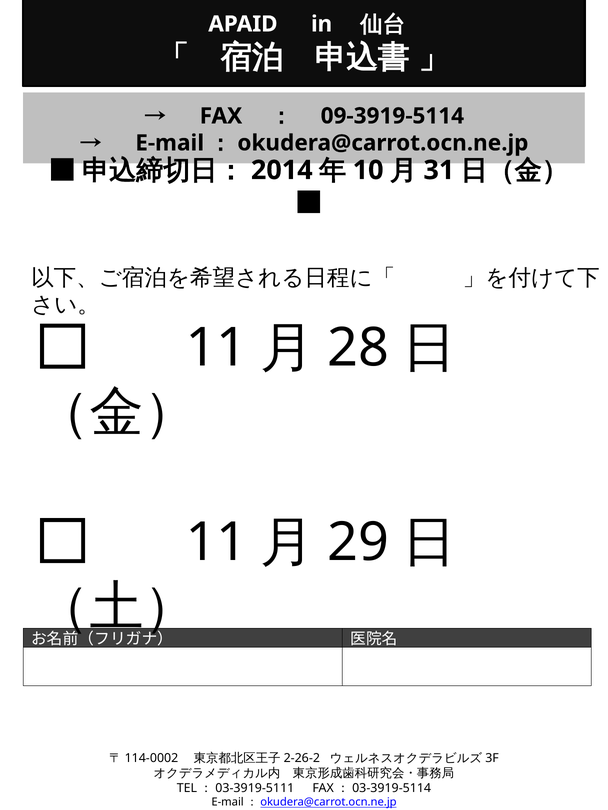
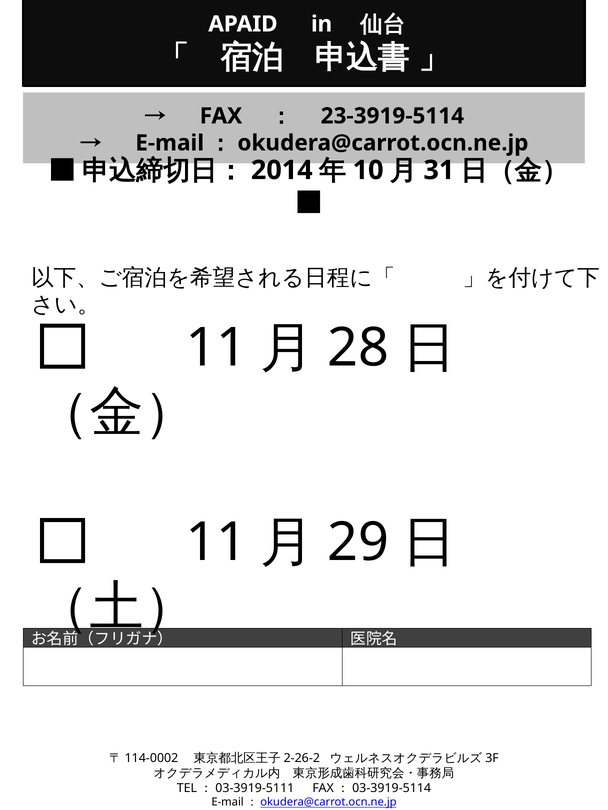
09-3919-5114: 09-3919-5114 -> 23-3919-5114 (392, 116)
